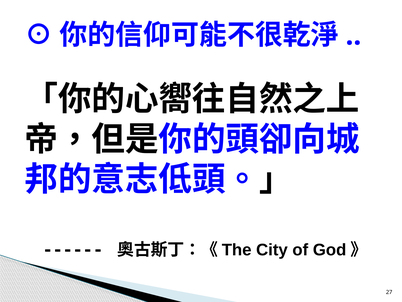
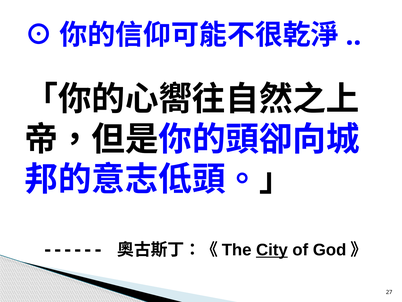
City underline: none -> present (272, 249)
